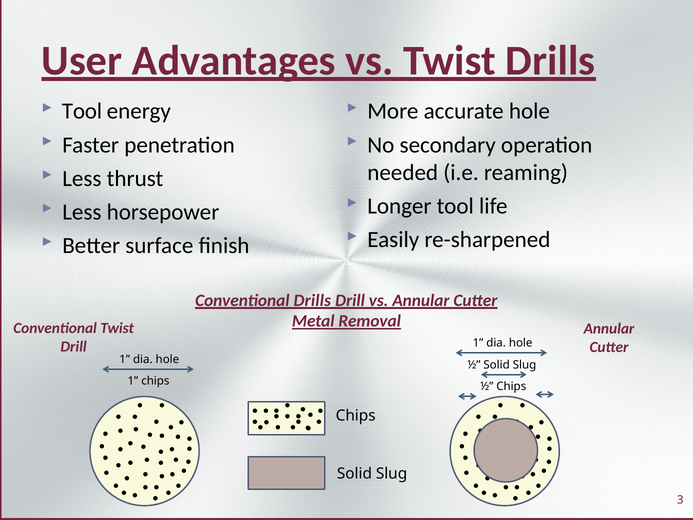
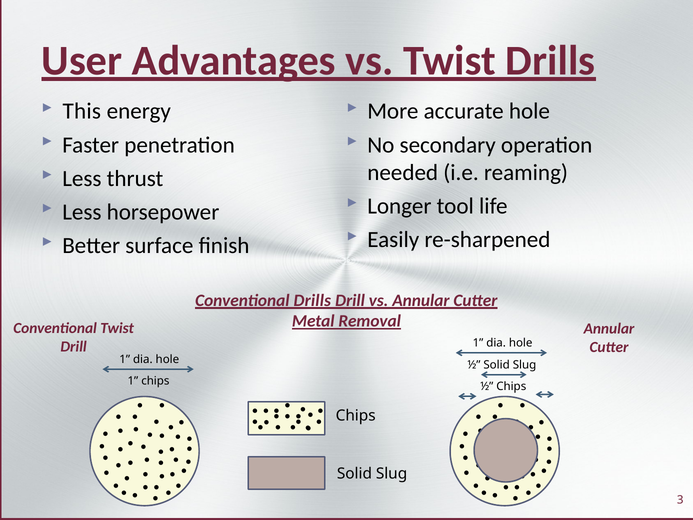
Tool: Tool -> This (82, 111)
